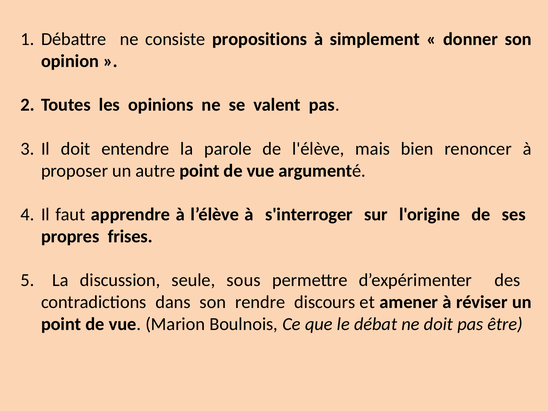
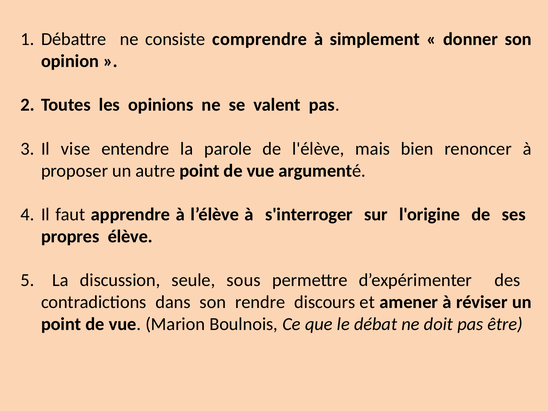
propositions: propositions -> comprendre (260, 39)
Il doit: doit -> vise (76, 149)
frises: frises -> élève (130, 236)
